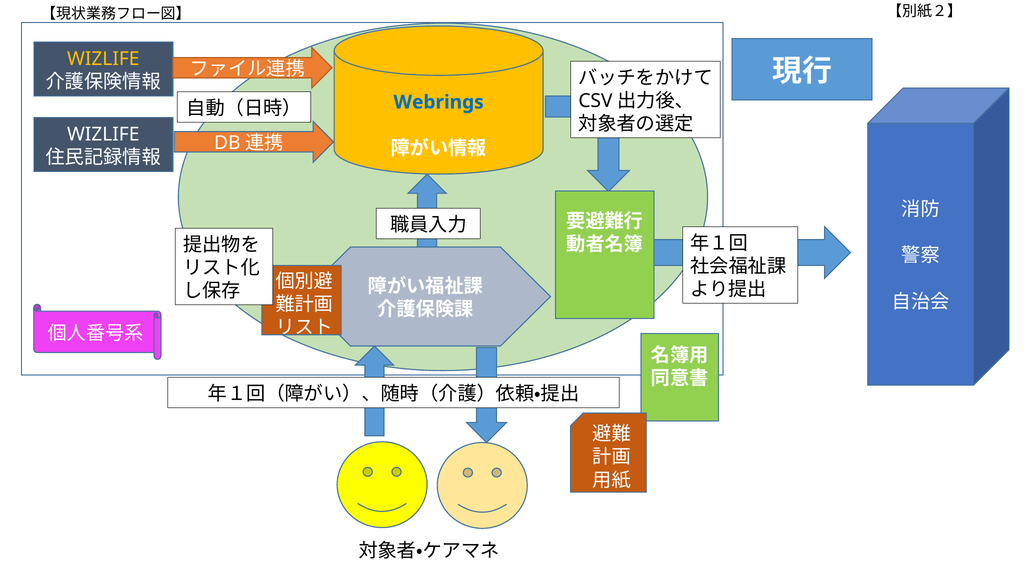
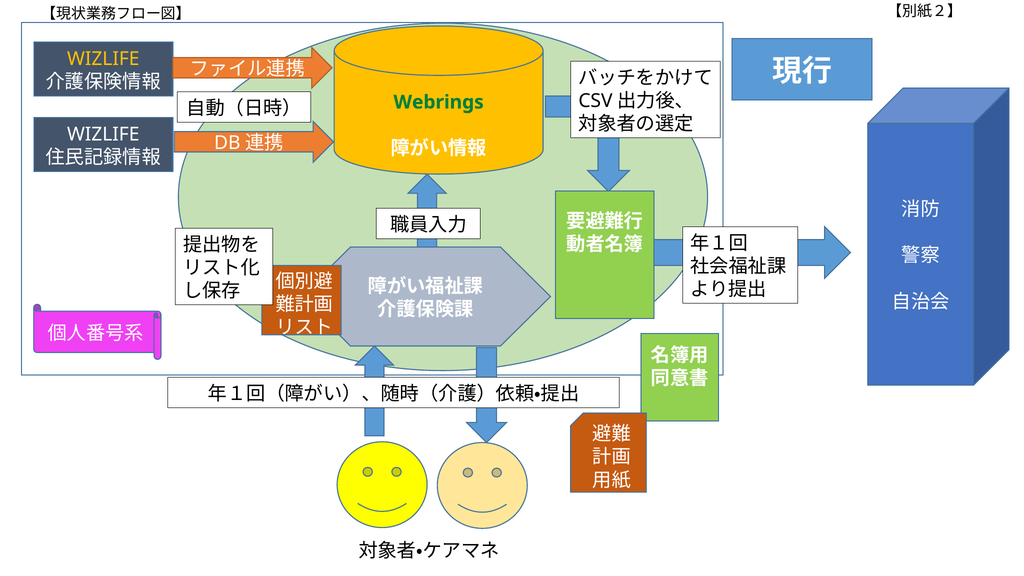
Webrings colour: blue -> green (439, 102)
